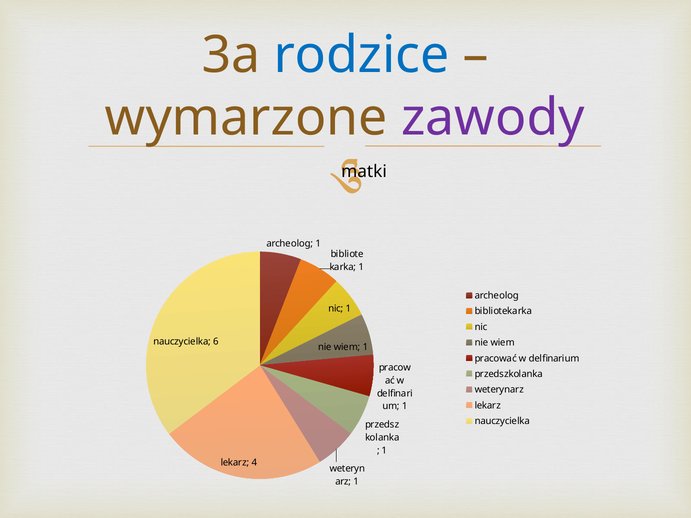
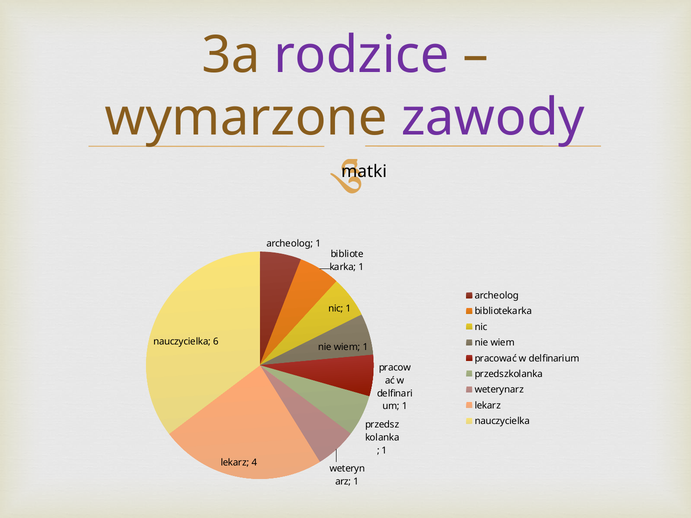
rodzice colour: blue -> purple (361, 55)
